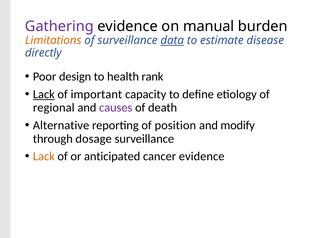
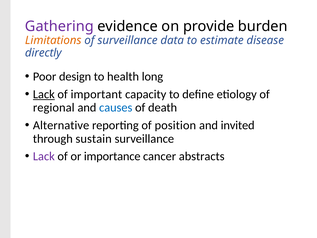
manual: manual -> provide (209, 26)
data underline: present -> none (172, 40)
rank: rank -> long (152, 77)
causes colour: purple -> blue (116, 108)
modify: modify -> invited (238, 125)
dosage: dosage -> sustain (94, 139)
Lack colour: orange -> purple (44, 156)
anticipated: anticipated -> importance (112, 156)
cancer evidence: evidence -> abstracts (202, 156)
